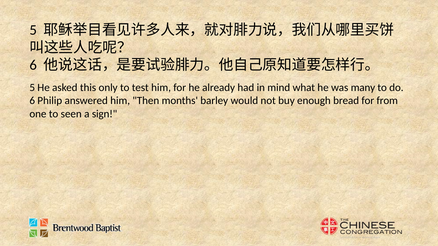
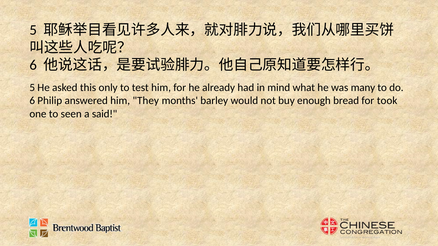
Then: Then -> They (146, 101)
from: from -> took (387, 101)
sign: sign -> said (105, 114)
